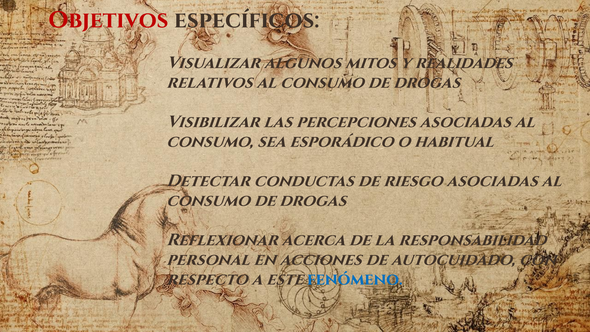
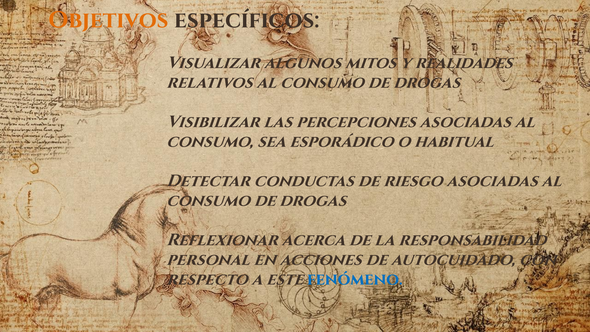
Objetivos colour: red -> orange (108, 20)
